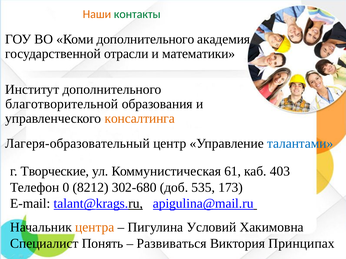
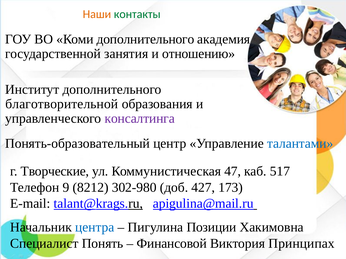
отрасли: отрасли -> занятия (126, 54)
математики: математики -> отношению (199, 54)
консалтинга colour: orange -> purple (140, 119)
Лагеря-образовательный: Лагеря-образовательный -> Понять-образовательный (78, 144)
61: 61 -> 47 (233, 172)
403: 403 -> 517 (280, 172)
0: 0 -> 9 (66, 188)
302-680: 302-680 -> 302-980 (134, 188)
535: 535 -> 427 (203, 188)
центра colour: orange -> blue (95, 228)
Условий: Условий -> Позиции (211, 228)
Развиваться: Развиваться -> Финансовой (172, 244)
